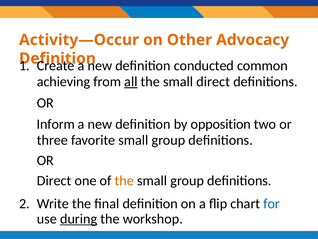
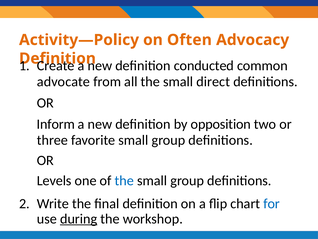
Activity—Occur: Activity—Occur -> Activity—Policy (79, 40)
Other: Other -> Often (189, 40)
achieving: achieving -> advocate (63, 82)
all underline: present -> none (131, 82)
Direct: Direct -> Levels (54, 180)
the colour: orange -> blue (124, 180)
